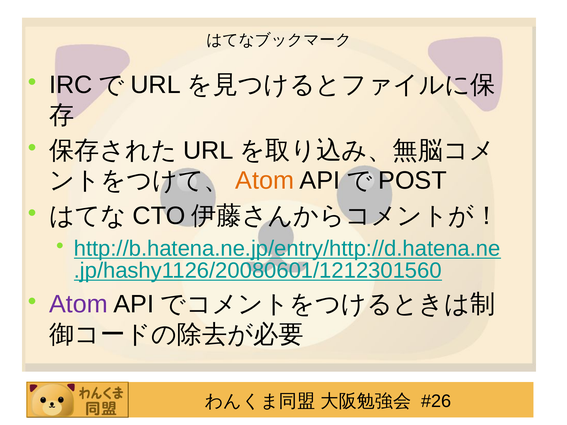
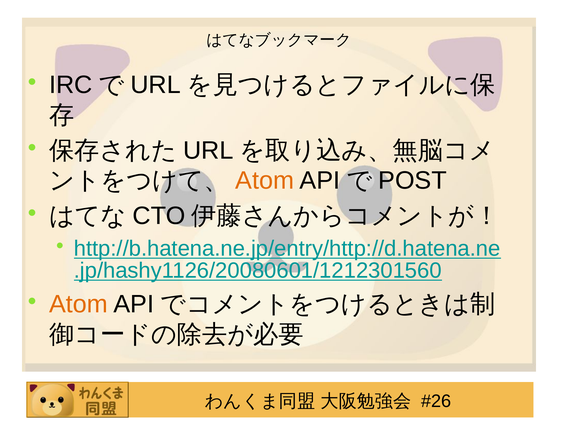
Atom colour: purple -> orange (78, 304)
